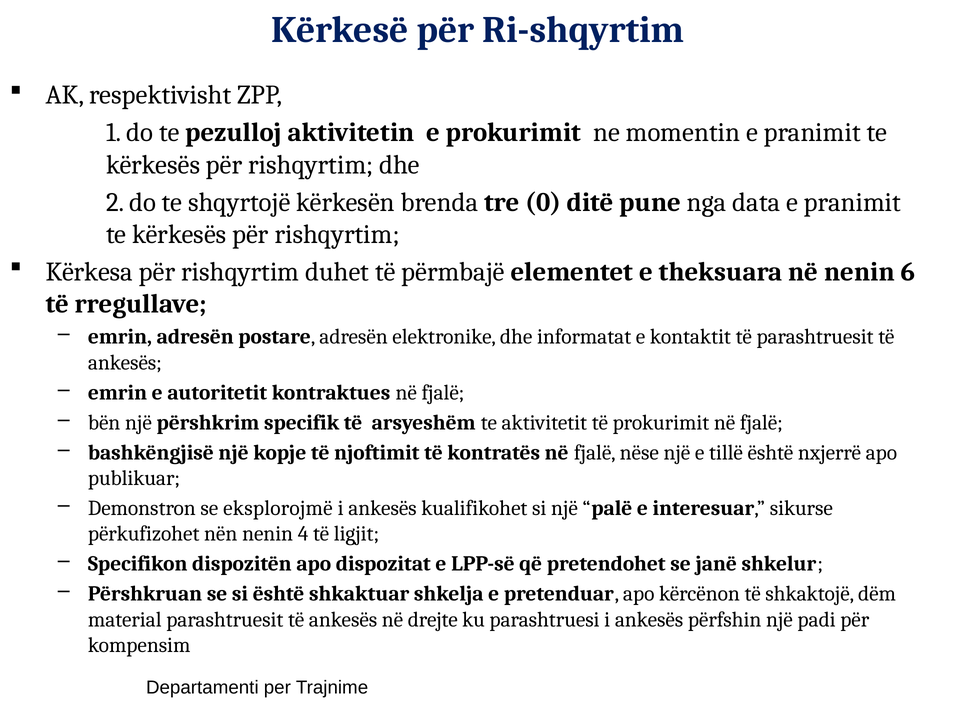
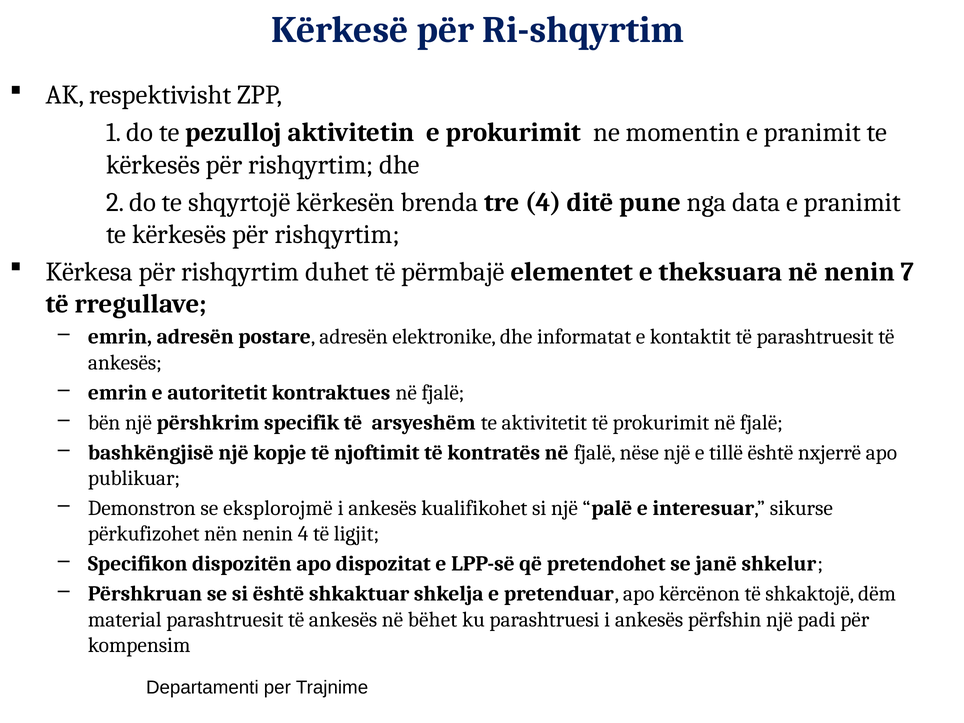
tre 0: 0 -> 4 (543, 202)
6: 6 -> 7 (907, 272)
drejte: drejte -> bëhet (433, 619)
